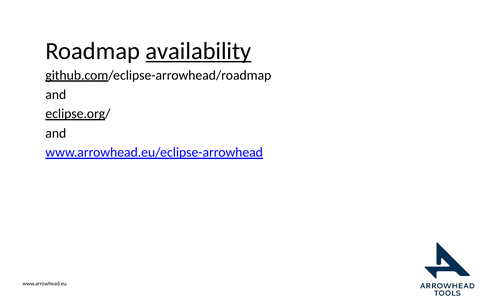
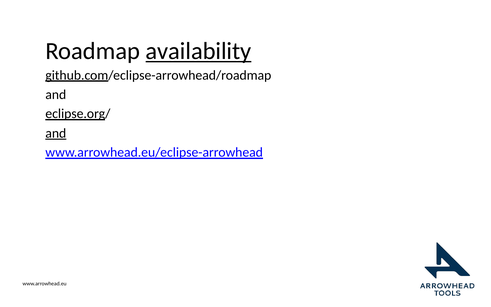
and underline: none -> present (56, 133)
